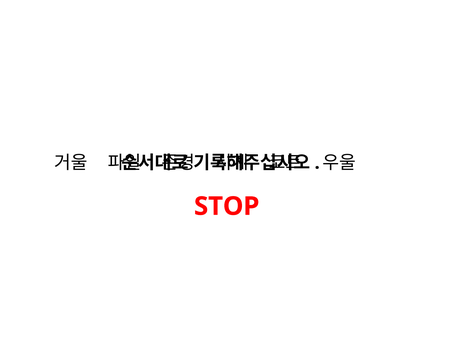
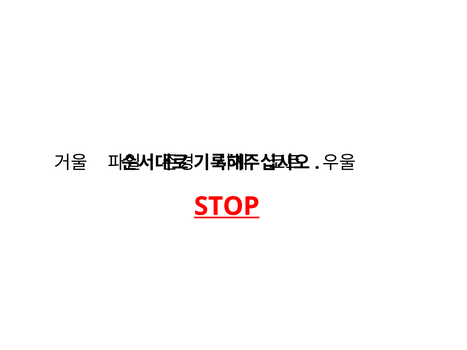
STOP underline: none -> present (227, 206)
